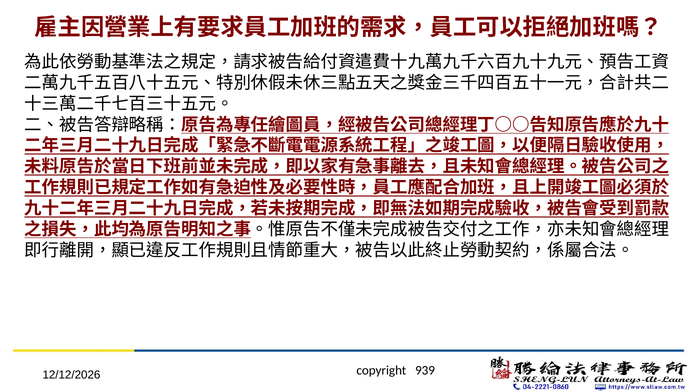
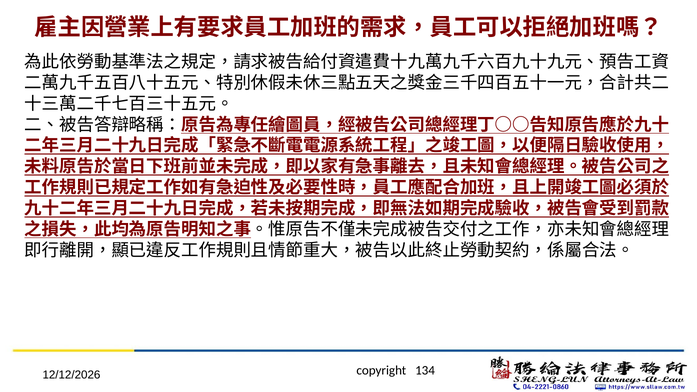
939: 939 -> 134 (425, 371)
